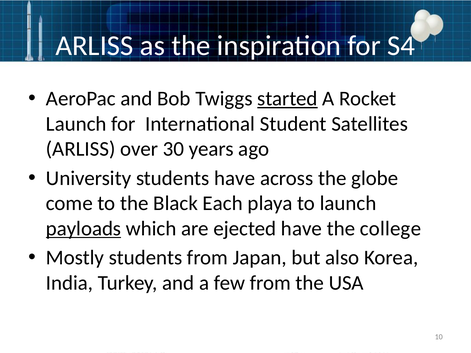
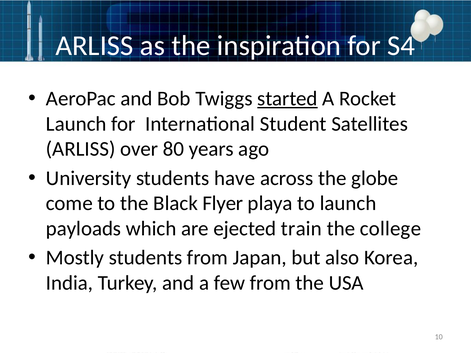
30: 30 -> 80 (173, 149)
Each: Each -> Flyer (223, 204)
payloads underline: present -> none (84, 229)
ejected have: have -> train (301, 229)
